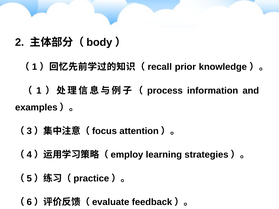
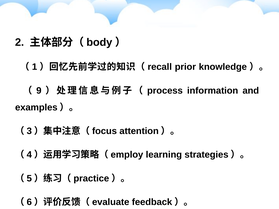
1: 1 -> 9 (39, 91)
